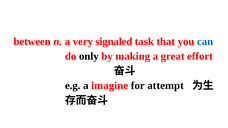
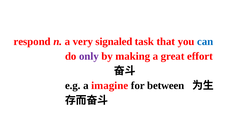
between: between -> respond (32, 42)
only colour: black -> purple (89, 56)
attempt: attempt -> between (166, 86)
